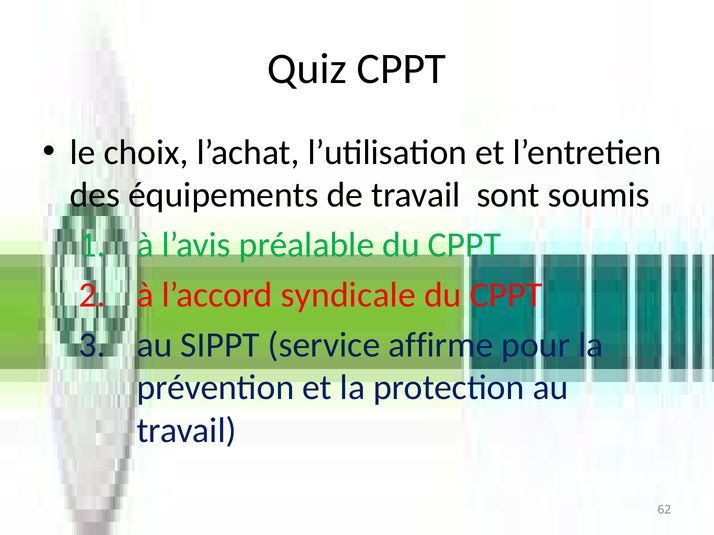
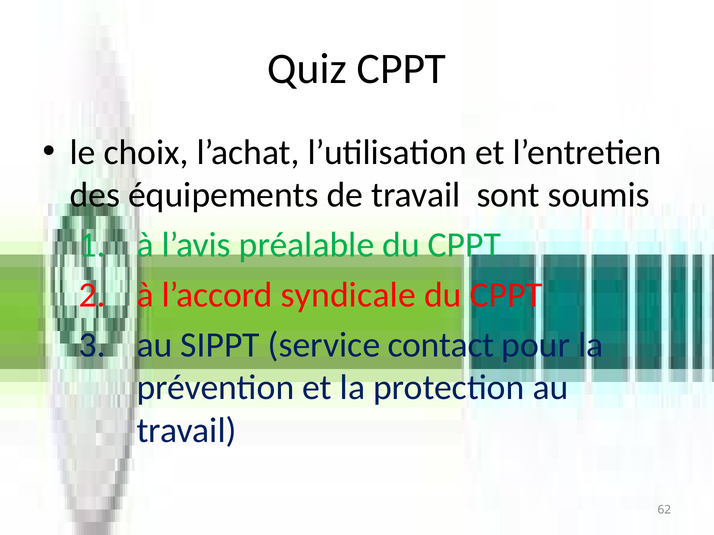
affirme: affirme -> contact (441, 345)
